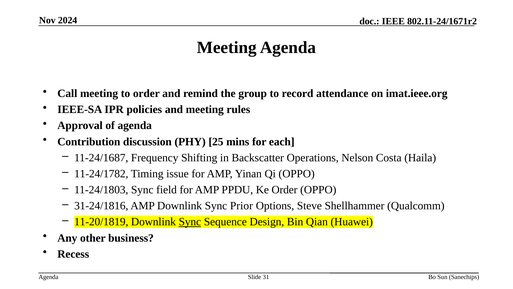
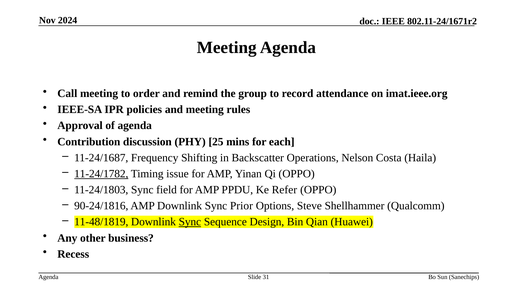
11-24/1782 underline: none -> present (101, 173)
Ke Order: Order -> Refer (284, 190)
31-24/1816: 31-24/1816 -> 90-24/1816 (101, 206)
11-20/1819: 11-20/1819 -> 11-48/1819 (101, 222)
